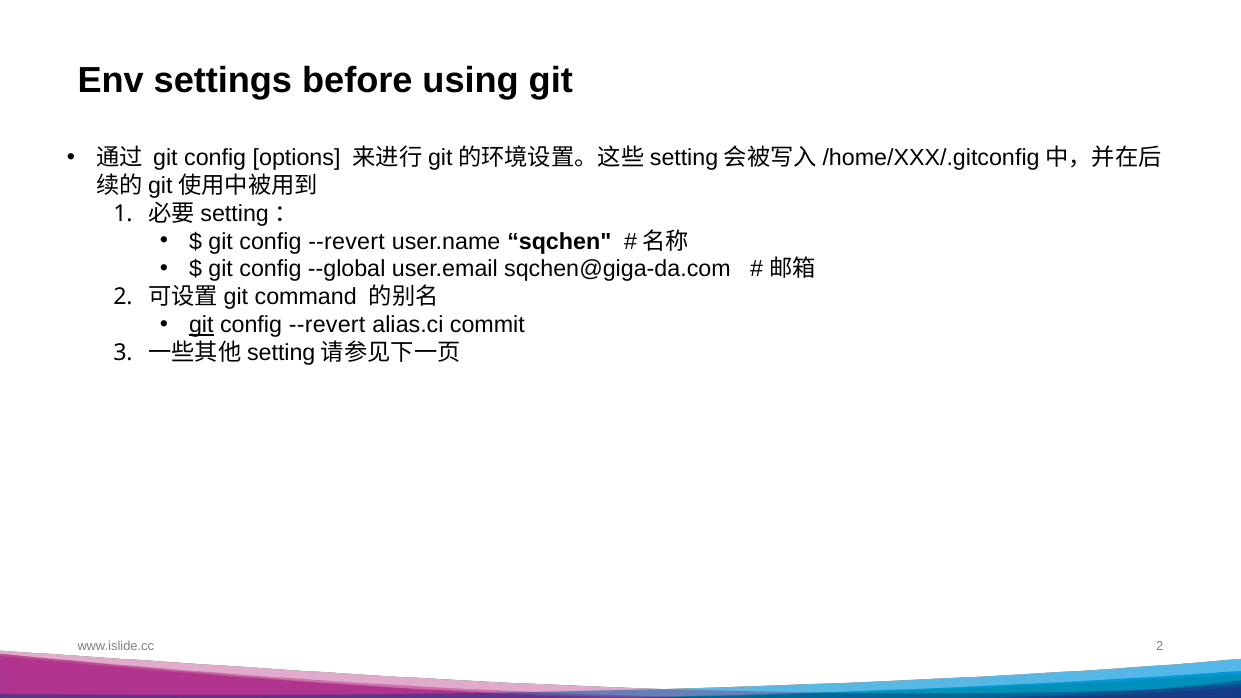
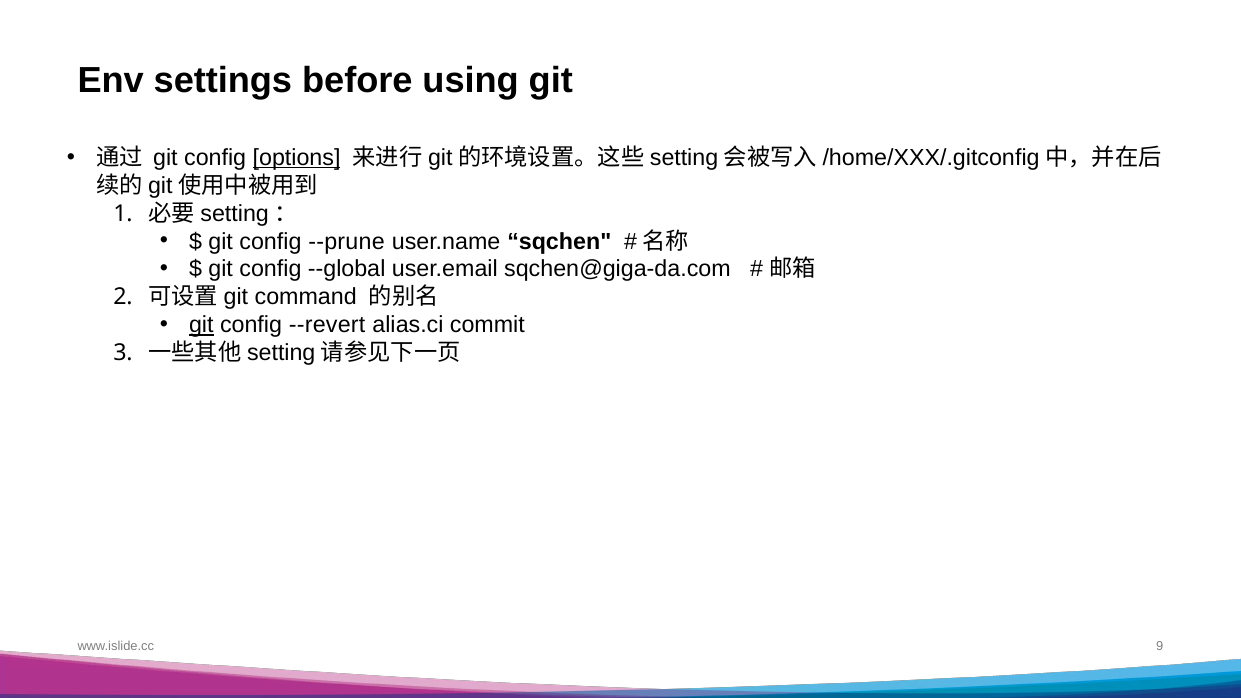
options underline: none -> present (297, 158)
--revert: --revert -> --prune (347, 241)
www.islide.cc 2: 2 -> 9 (1160, 647)
